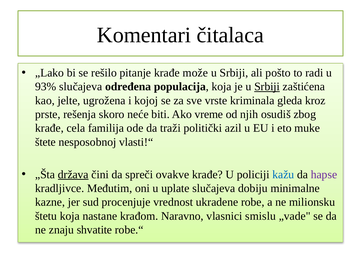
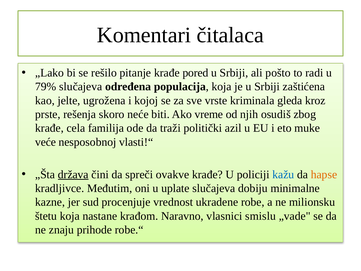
može: može -> pored (195, 73)
93%: 93% -> 79% (46, 87)
Srbiji underline: present -> none (267, 87)
štete: štete -> veće (46, 142)
hapse colour: purple -> orange (324, 174)
shvatite: shvatite -> prihode (94, 230)
